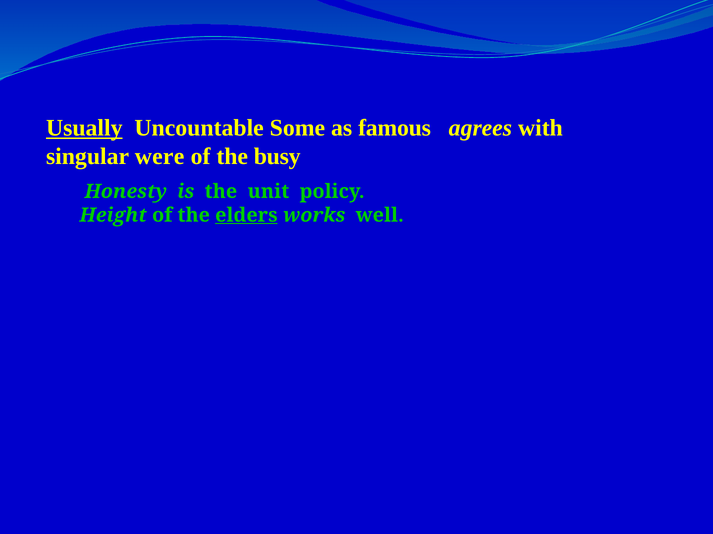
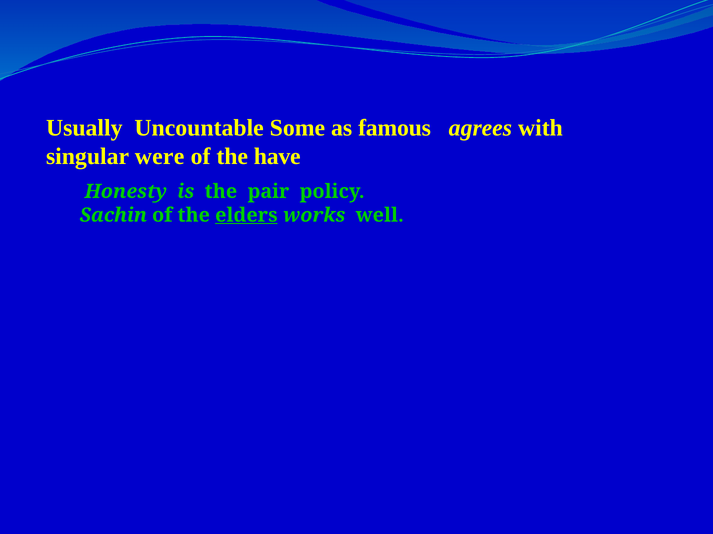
Usually underline: present -> none (84, 128)
busy: busy -> have (277, 157)
unit: unit -> pair (268, 192)
Height: Height -> Sachin (113, 215)
